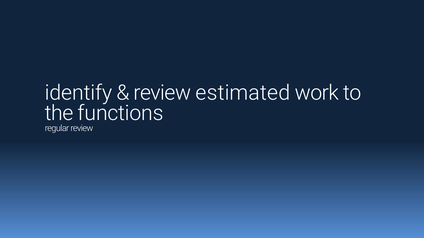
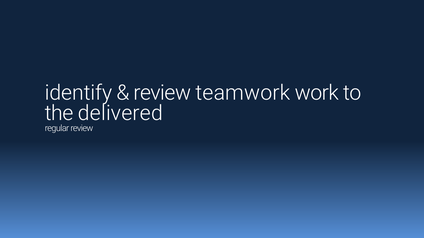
estimated: estimated -> teamwork (243, 93)
functions: functions -> delivered (120, 113)
